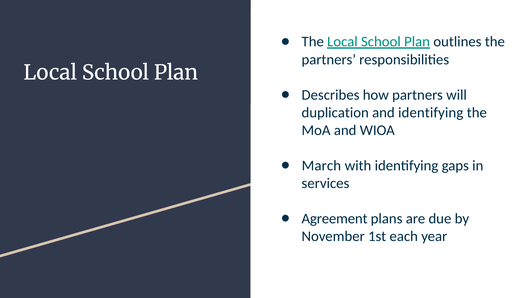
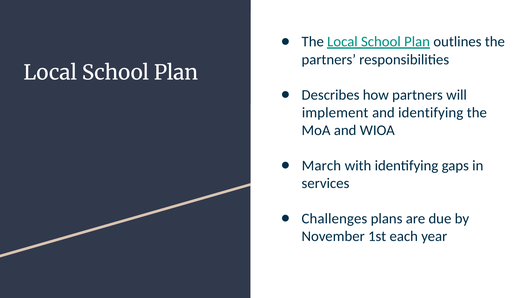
duplication: duplication -> implement (335, 113)
Agreement: Agreement -> Challenges (334, 219)
